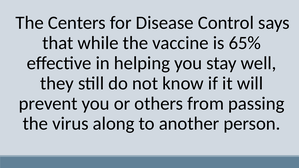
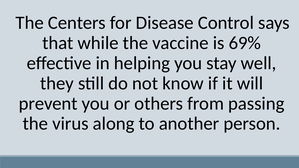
65%: 65% -> 69% (245, 43)
